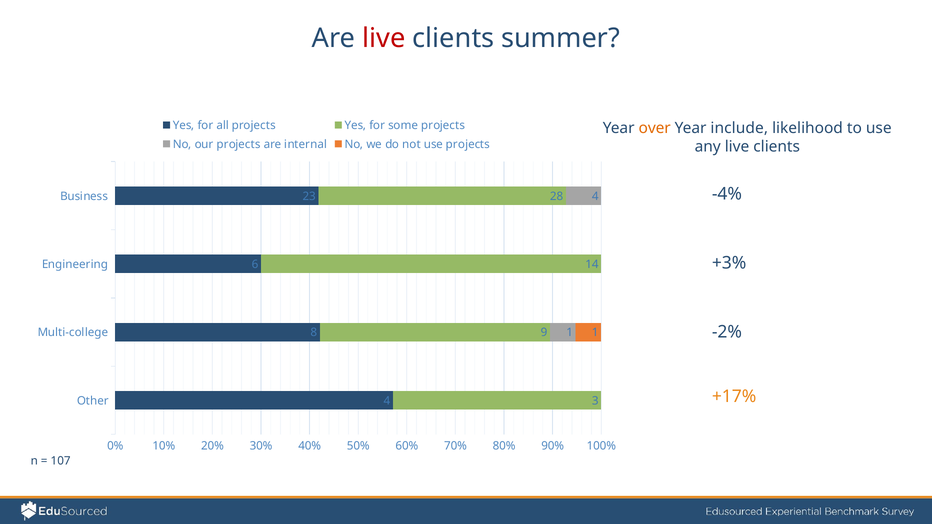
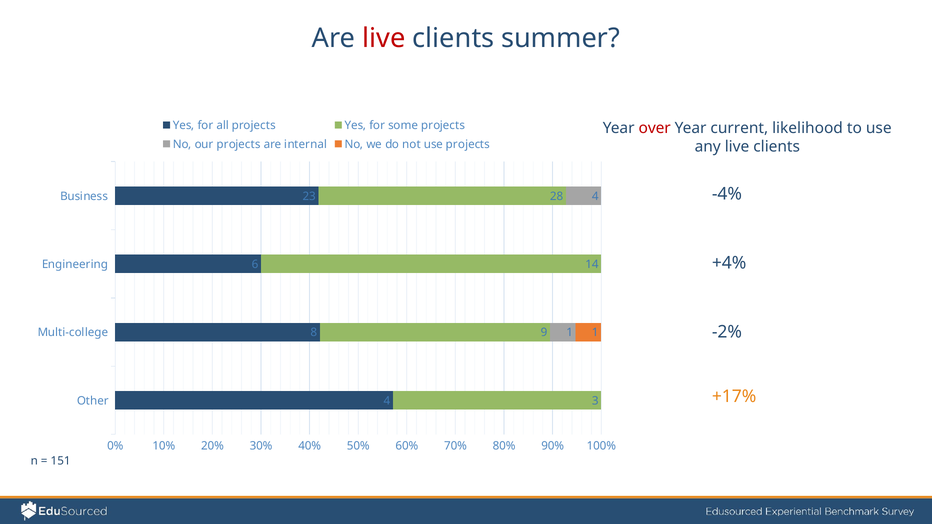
over colour: orange -> red (655, 128)
include: include -> current (739, 128)
+3%: +3% -> +4% (729, 263)
107: 107 -> 151 (61, 461)
